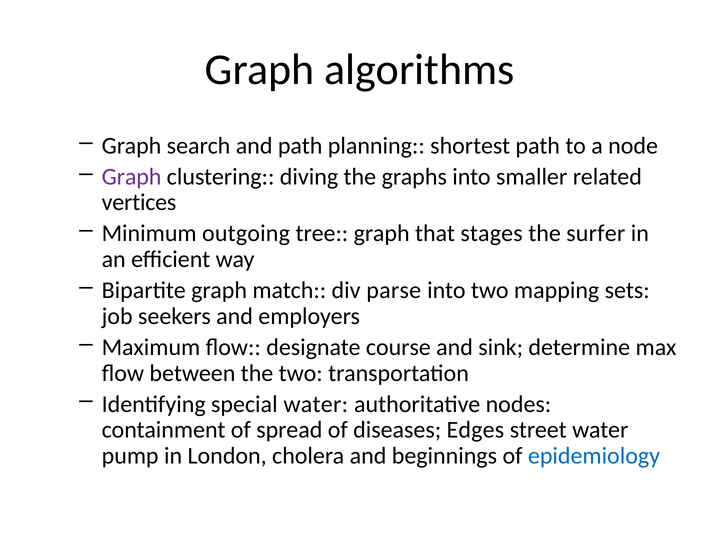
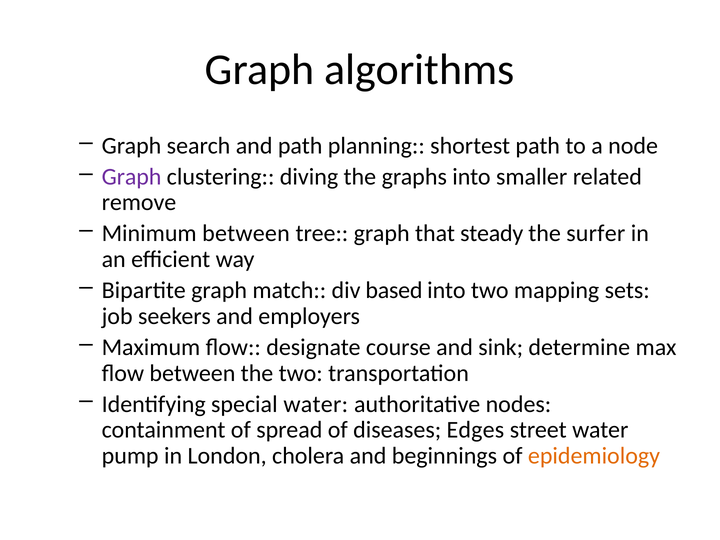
vertices: vertices -> remove (139, 203)
Minimum outgoing: outgoing -> between (246, 234)
stages: stages -> steady (492, 234)
parse: parse -> based (394, 290)
epidemiology colour: blue -> orange (594, 456)
